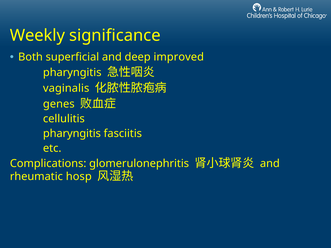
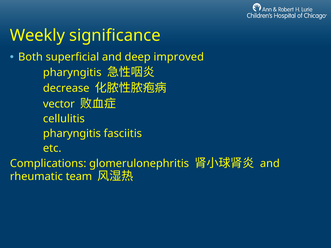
vaginalis: vaginalis -> decrease (66, 88)
genes: genes -> vector (59, 104)
hosp: hosp -> team (79, 177)
